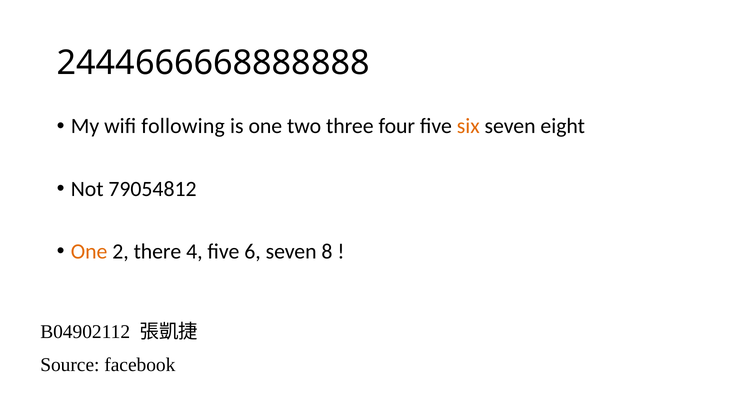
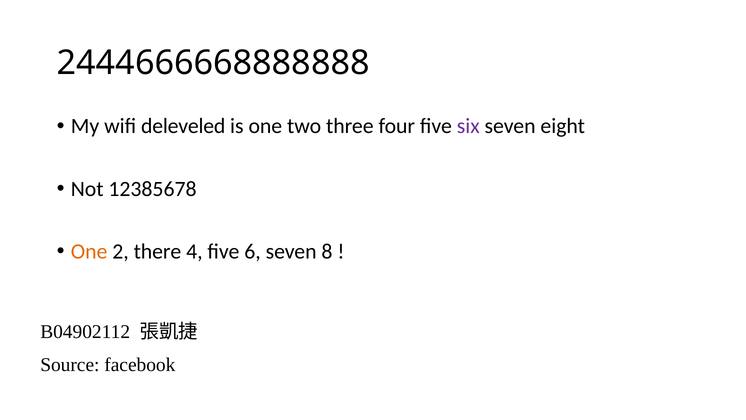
following: following -> deleveled (183, 126)
six colour: orange -> purple (468, 126)
79054812: 79054812 -> 12385678 (152, 189)
